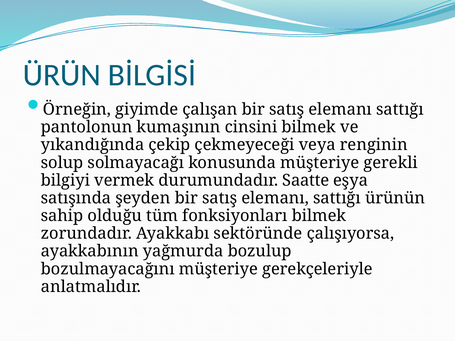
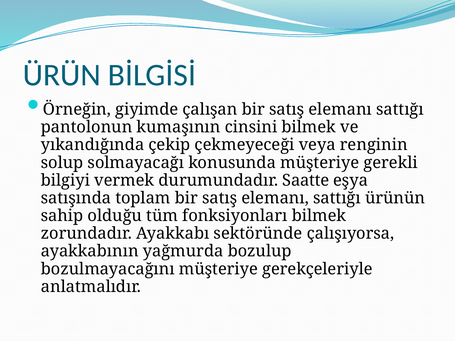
şeyden: şeyden -> toplam (143, 198)
